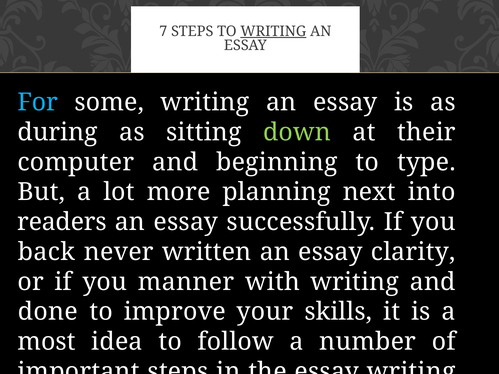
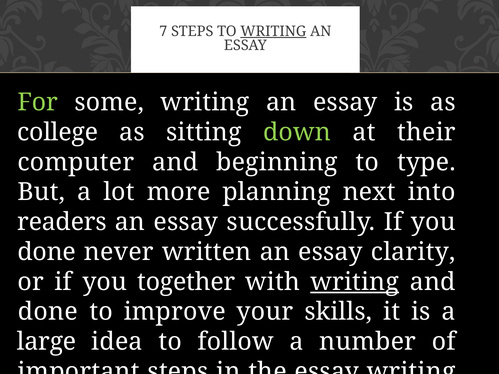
For colour: light blue -> light green (38, 102)
during: during -> college (58, 132)
back: back -> done (47, 252)
manner: manner -> together (186, 282)
writing underline: none -> present (355, 282)
most: most -> large (47, 342)
